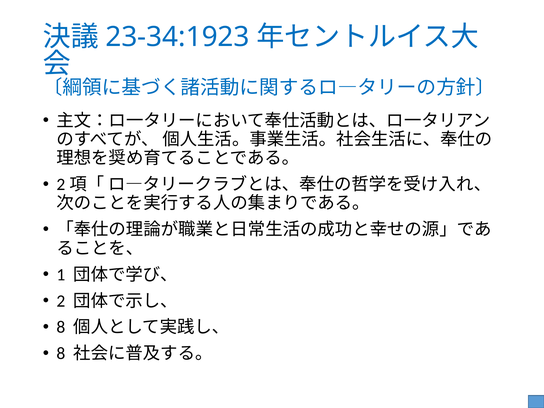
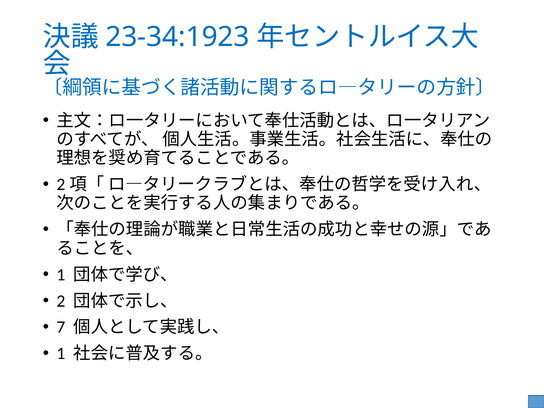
8: 8 -> 7 (61, 327)
8: 8 -> 1 (61, 354)
